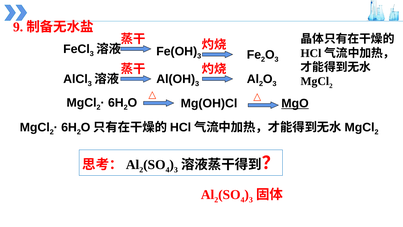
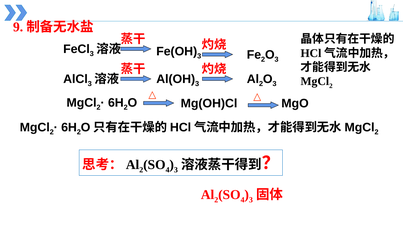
MgO underline: present -> none (295, 103)
